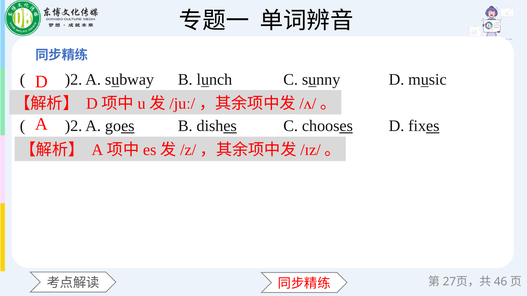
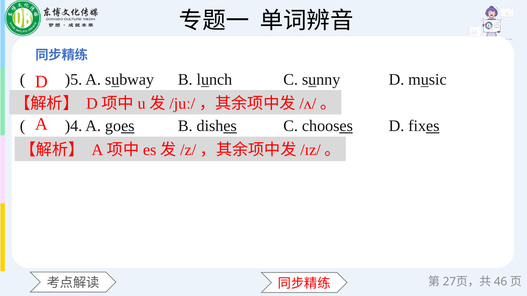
)2: )2 -> )5 (74, 80)
)2: )2 -> )4 (74, 126)
